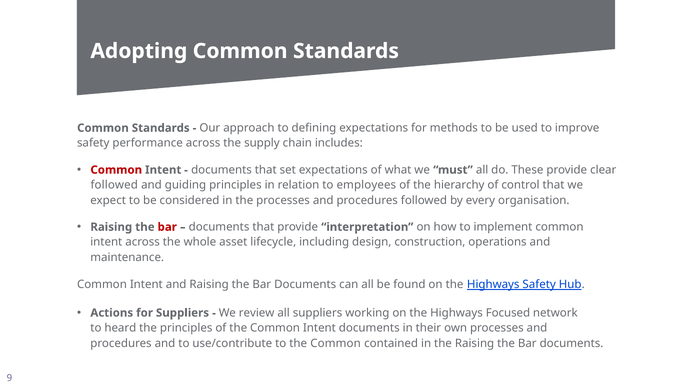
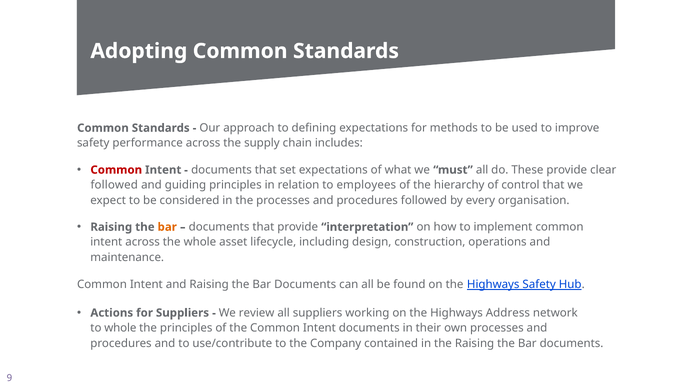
bar colour: red -> orange (167, 227)
Focused: Focused -> Address (508, 313)
to heard: heard -> whole (120, 328)
to the Common: Common -> Company (336, 343)
